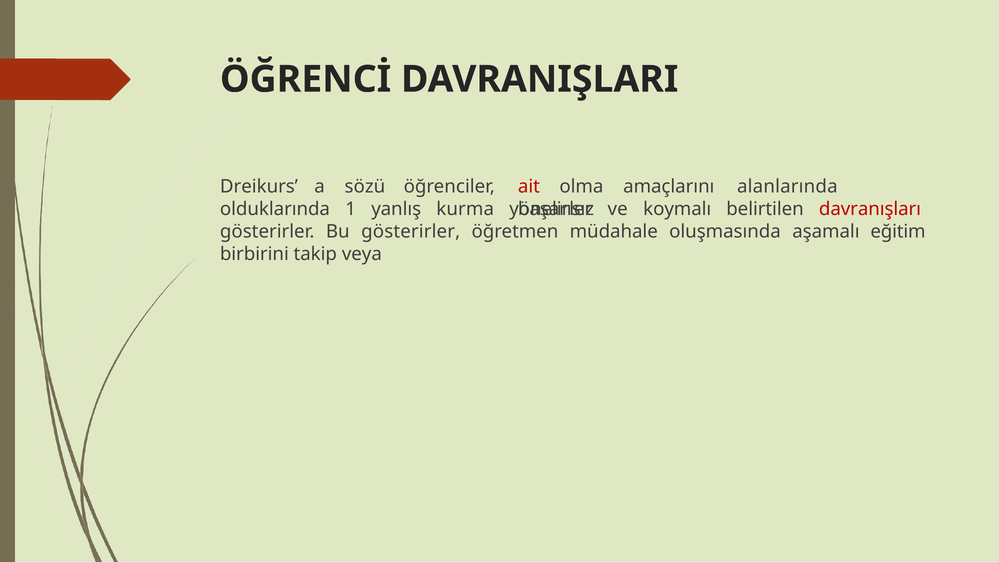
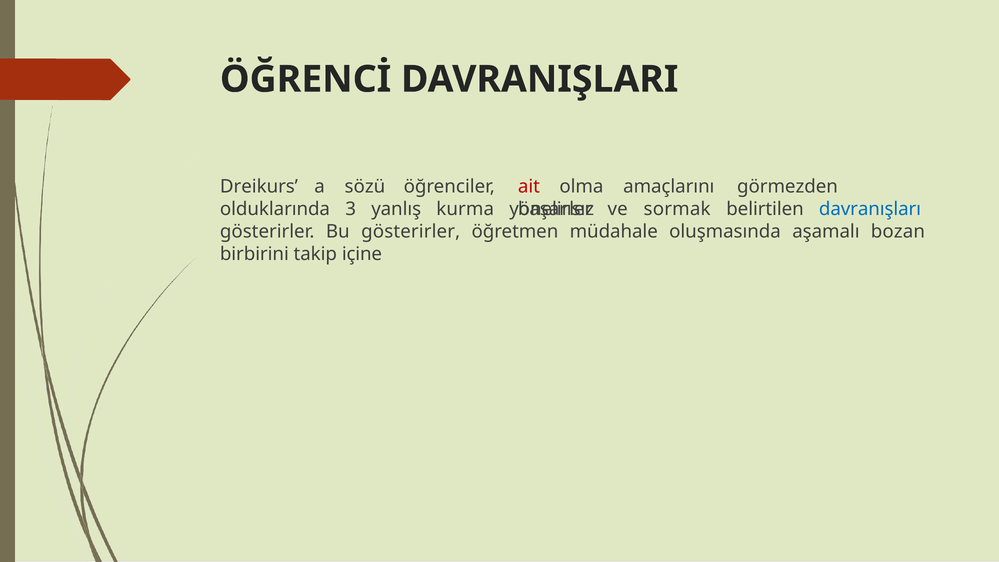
alanlarında: alanlarında -> görmezden (787, 187)
1: 1 -> 3 (351, 209)
koymalı: koymalı -> sormak (677, 209)
davranışları colour: red -> blue (870, 209)
eğitim: eğitim -> bozan (898, 232)
veya: veya -> içine (362, 254)
